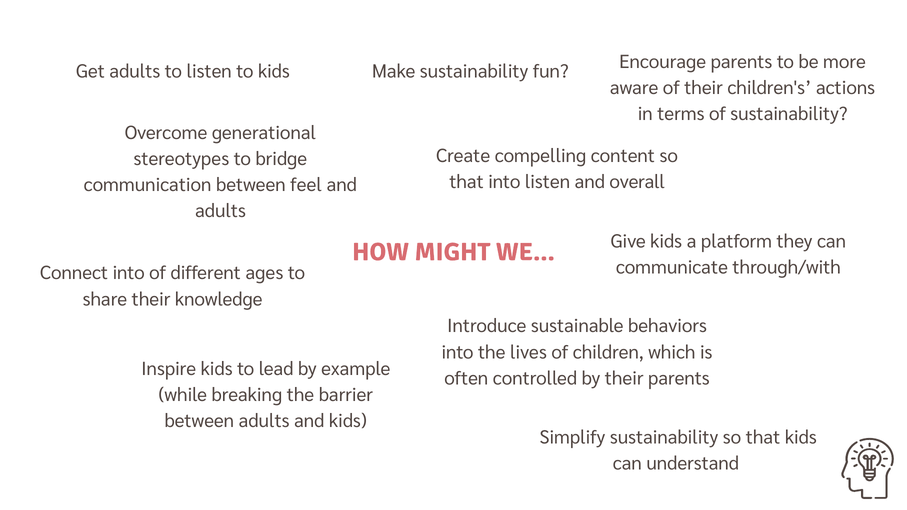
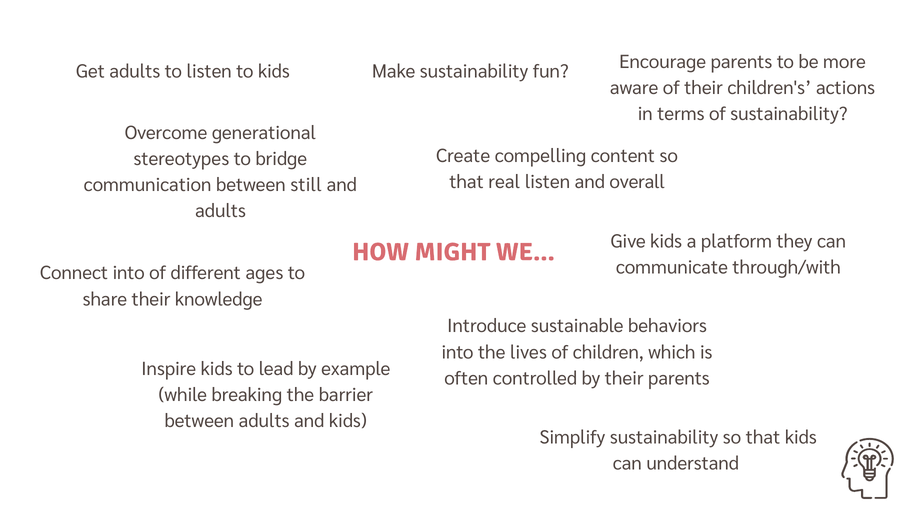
that into: into -> real (504, 182)
feel: feel -> still (306, 185)
